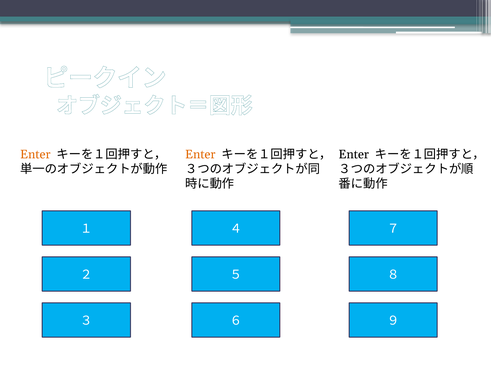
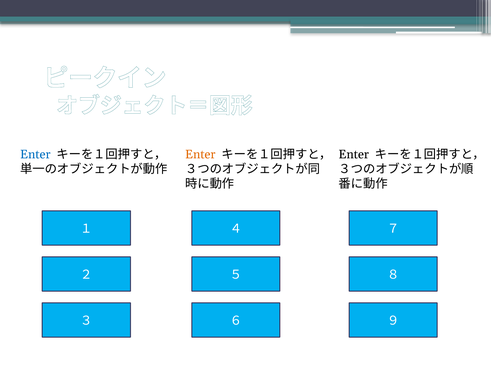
Enter colour: orange -> blue (35, 154)
